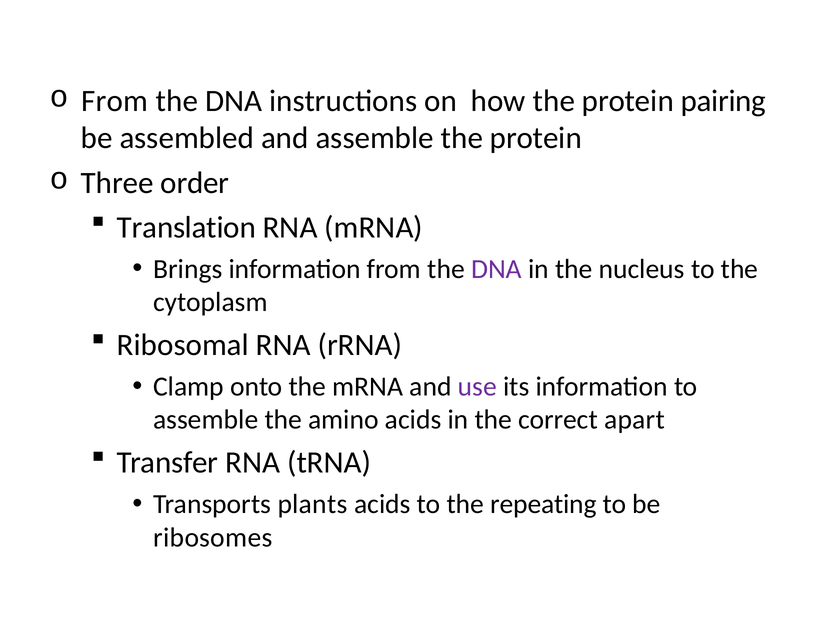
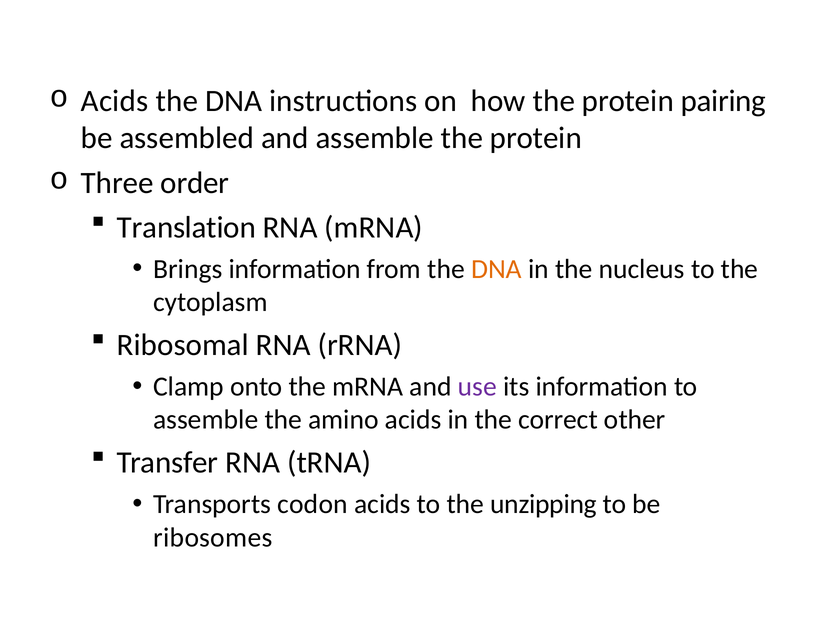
From: From -> Acids (115, 101)
DNA colour: purple -> orange (496, 269)
apart: apart -> other (635, 420)
plants: plants -> codon (313, 504)
repeating: repeating -> unzipping (544, 504)
